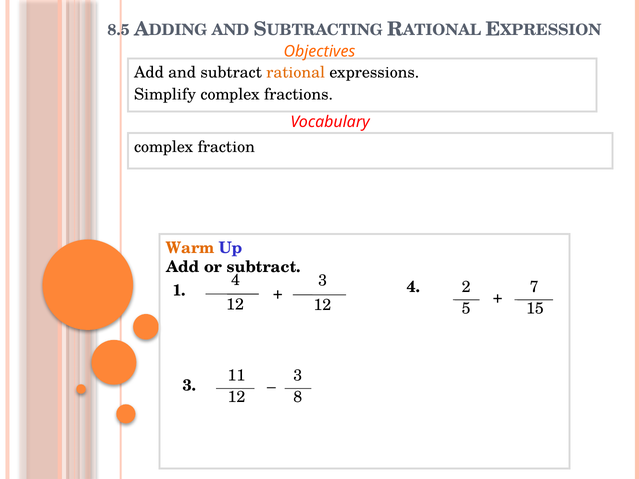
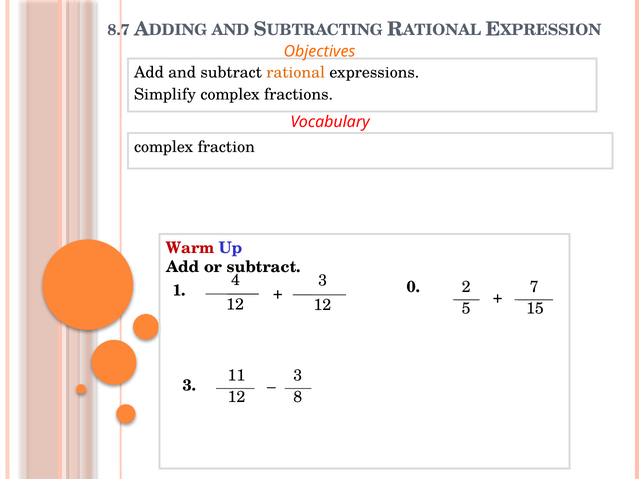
8.5: 8.5 -> 8.7 (119, 30)
Warm colour: orange -> red (190, 248)
1 4: 4 -> 0 (413, 287)
